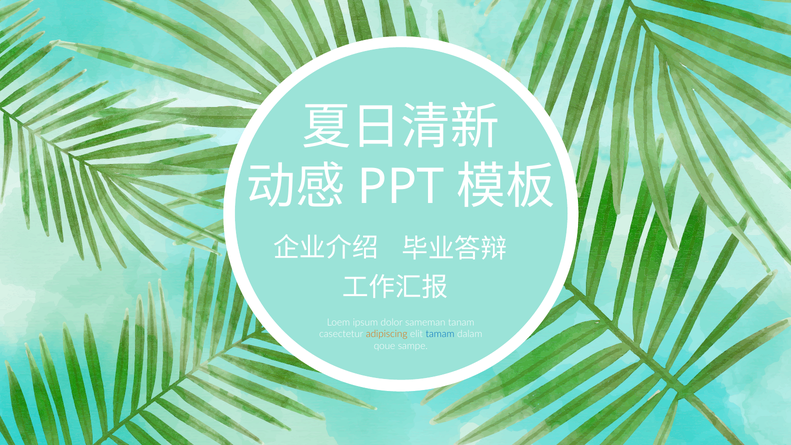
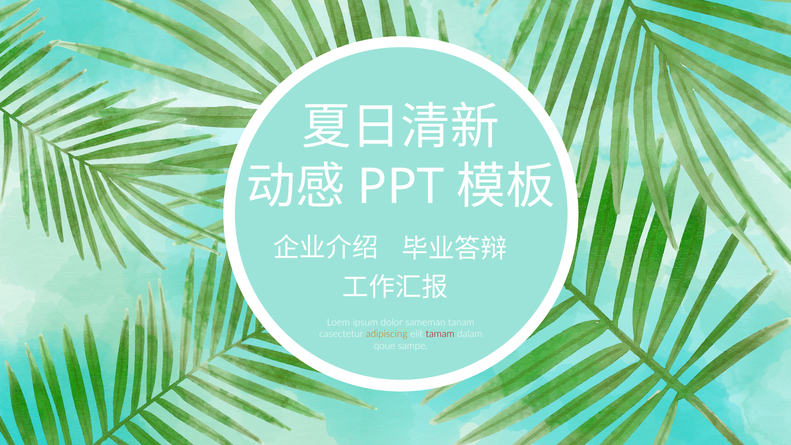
tamam colour: blue -> red (440, 334)
